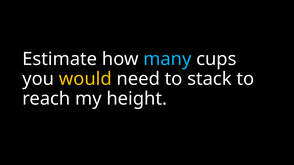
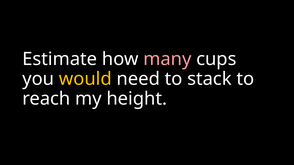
many colour: light blue -> pink (167, 59)
